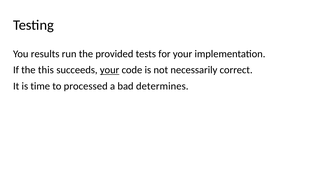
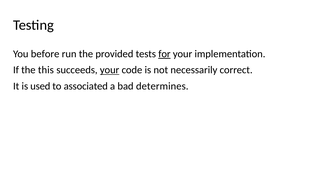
results: results -> before (45, 54)
for underline: none -> present (164, 54)
time: time -> used (40, 86)
processed: processed -> associated (86, 86)
